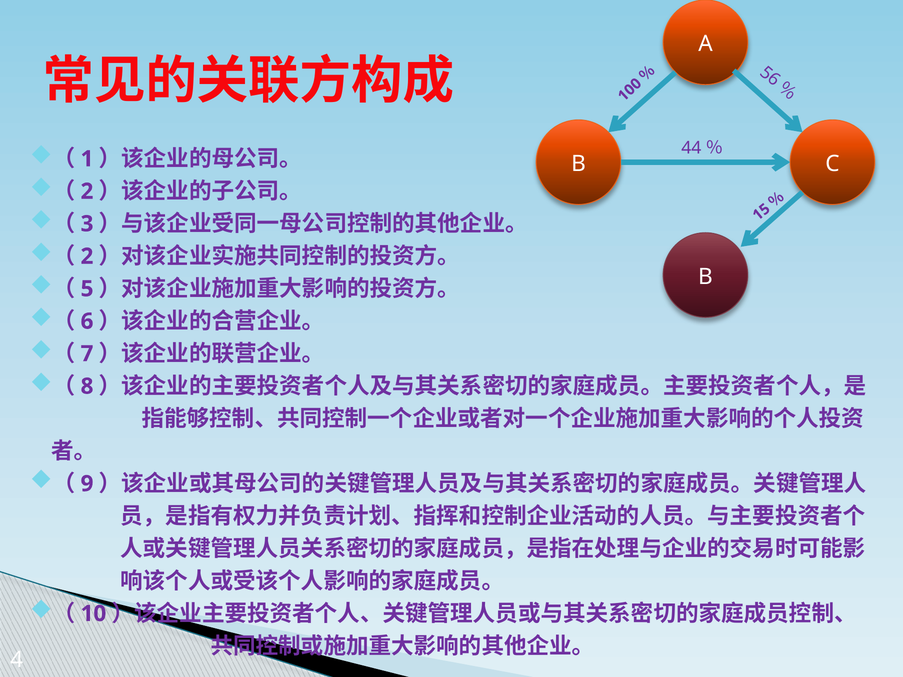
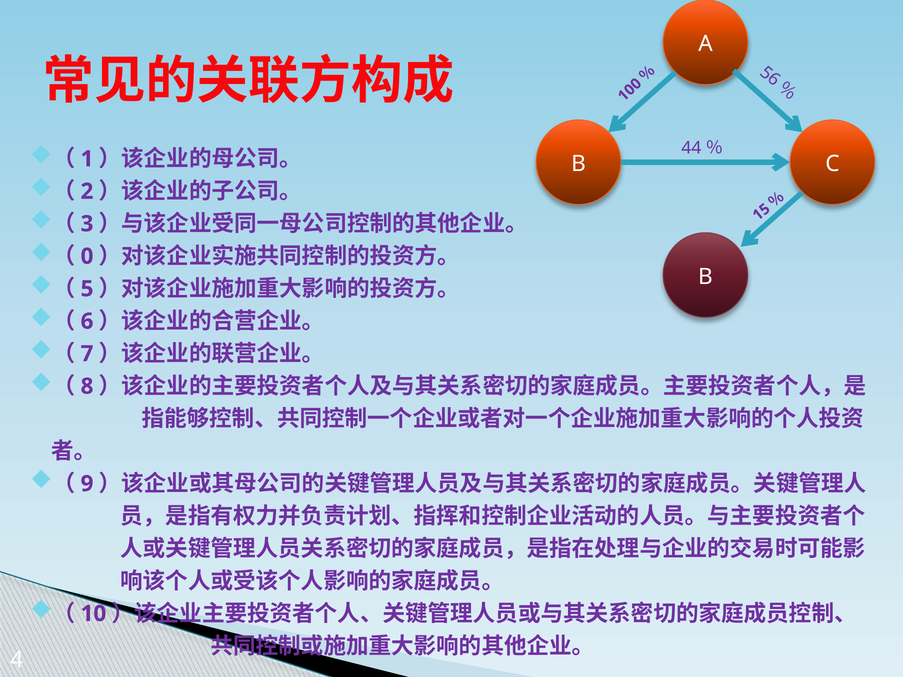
2: 2 -> 0 (87, 256)
